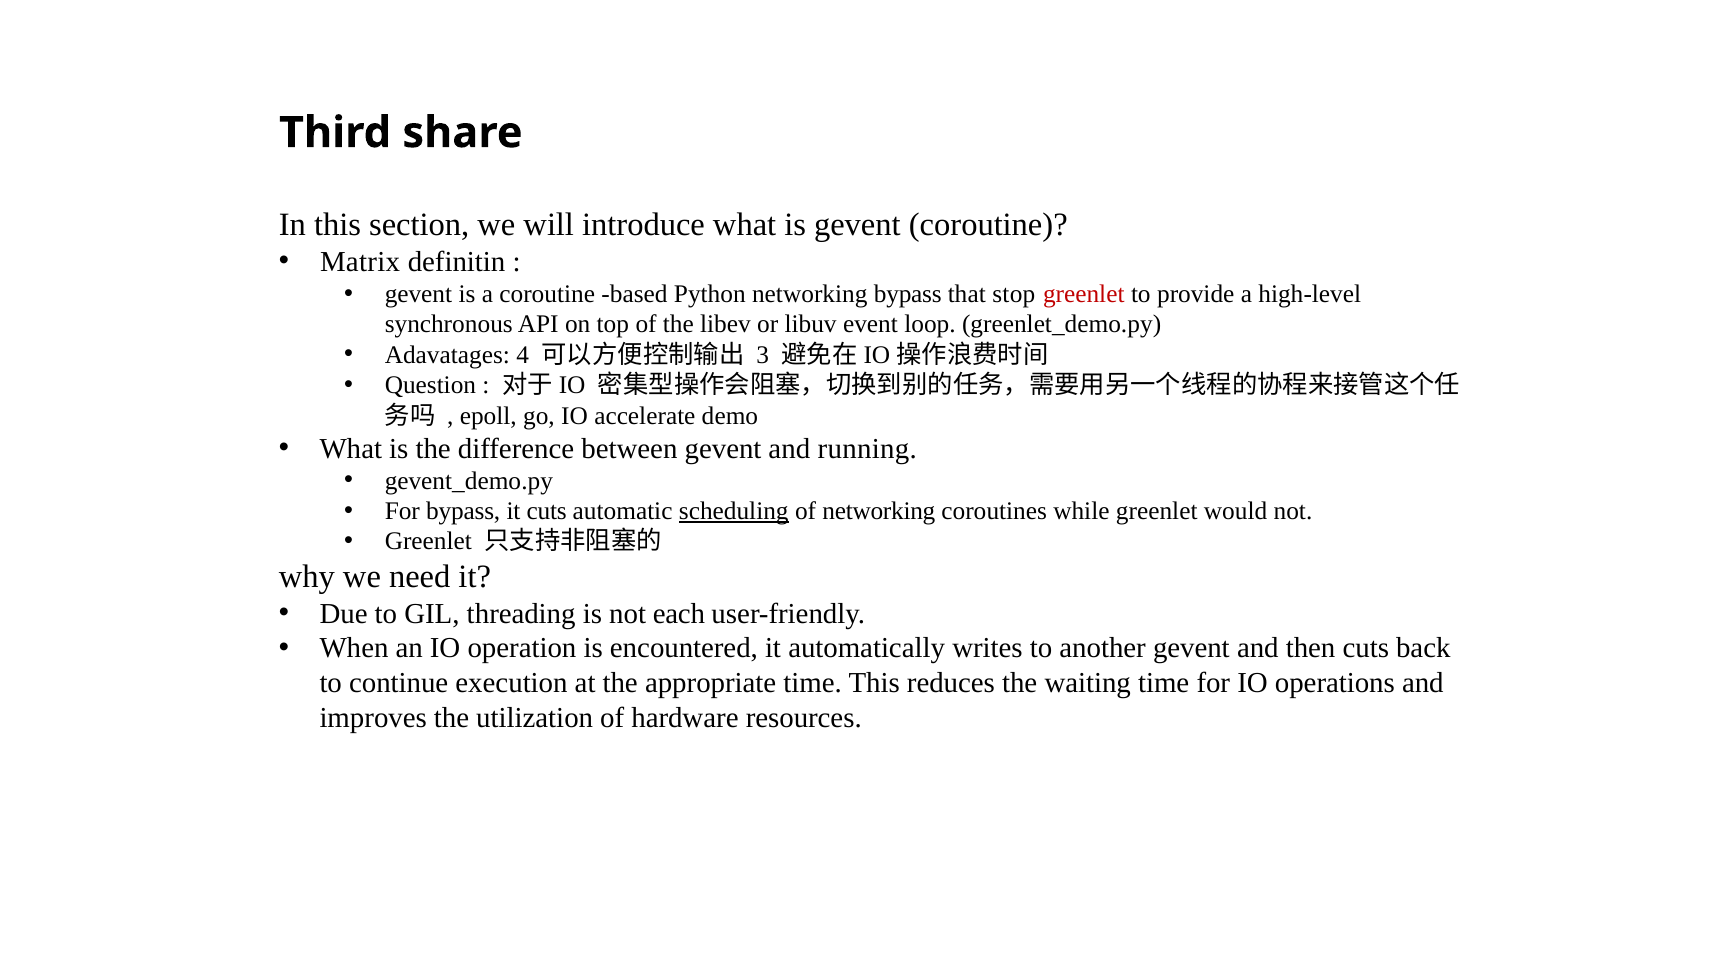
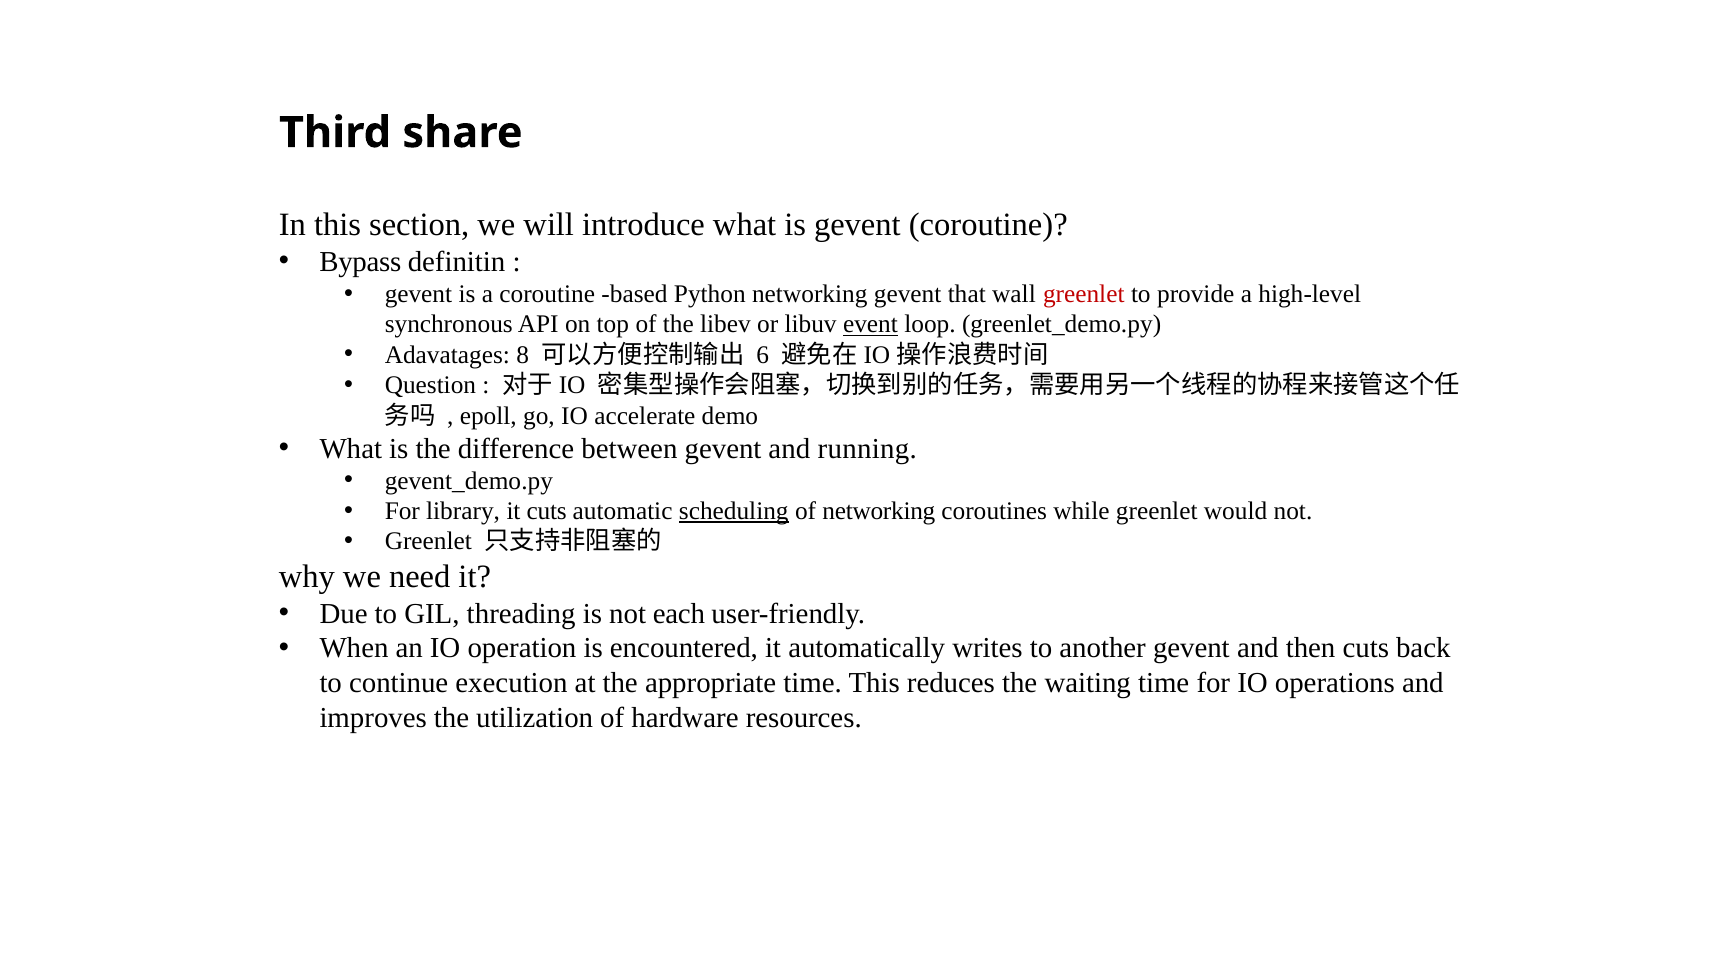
Matrix: Matrix -> Bypass (360, 262)
networking bypass: bypass -> gevent (908, 294)
stop: stop -> wall (1014, 294)
event underline: none -> present (870, 324)
4: 4 -> 8 (523, 355)
3: 3 -> 6 (763, 355)
For bypass: bypass -> library (463, 511)
